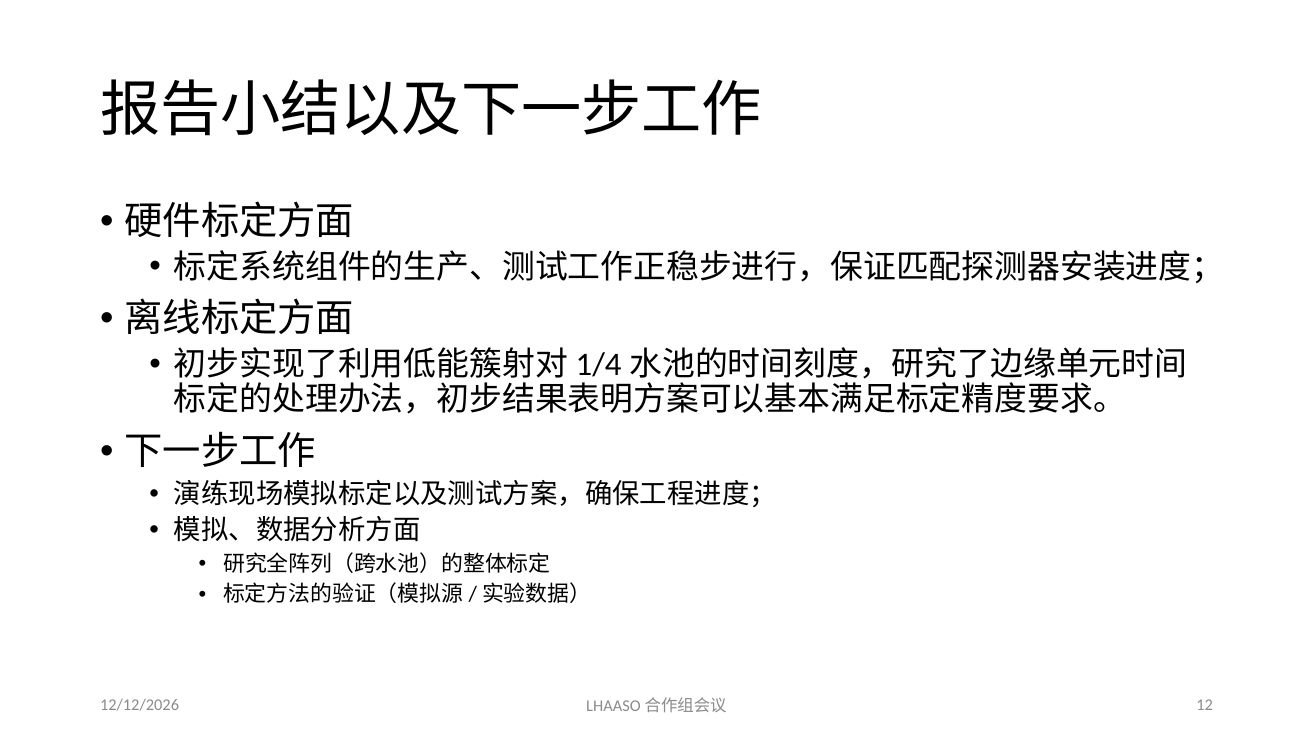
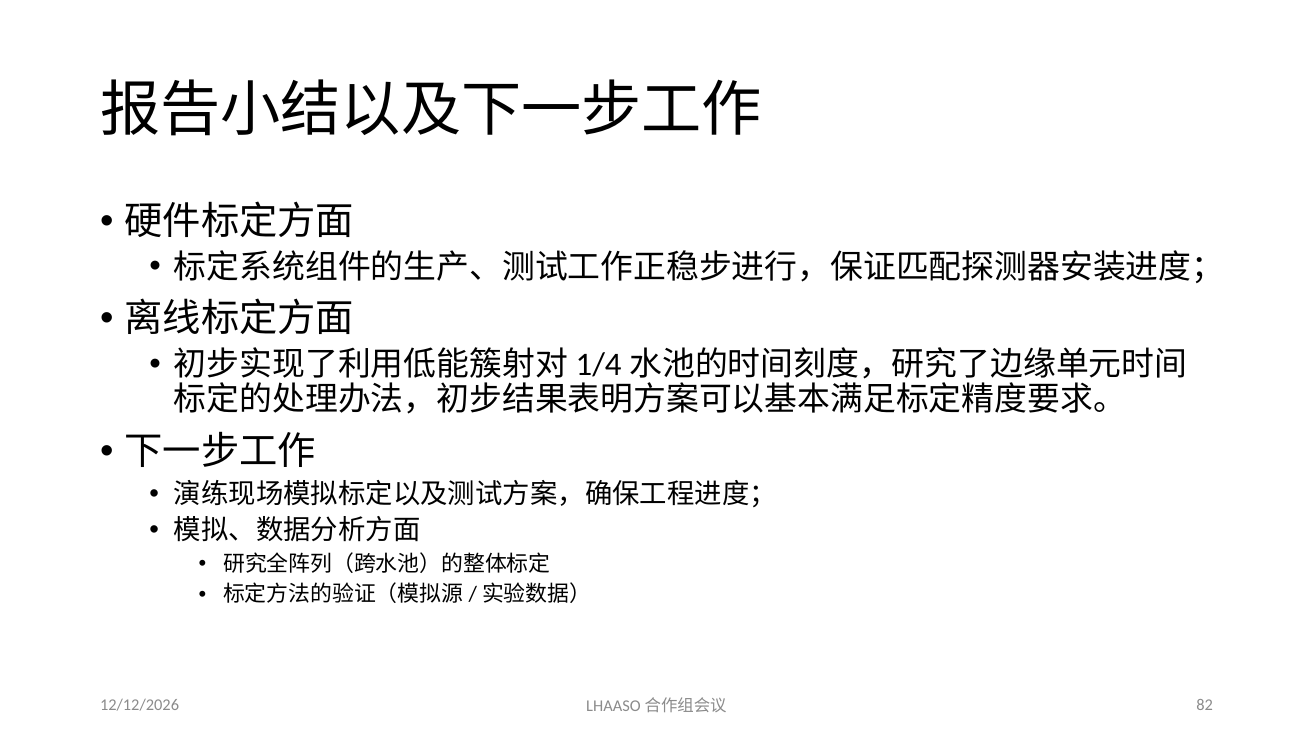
12: 12 -> 82 (1205, 705)
